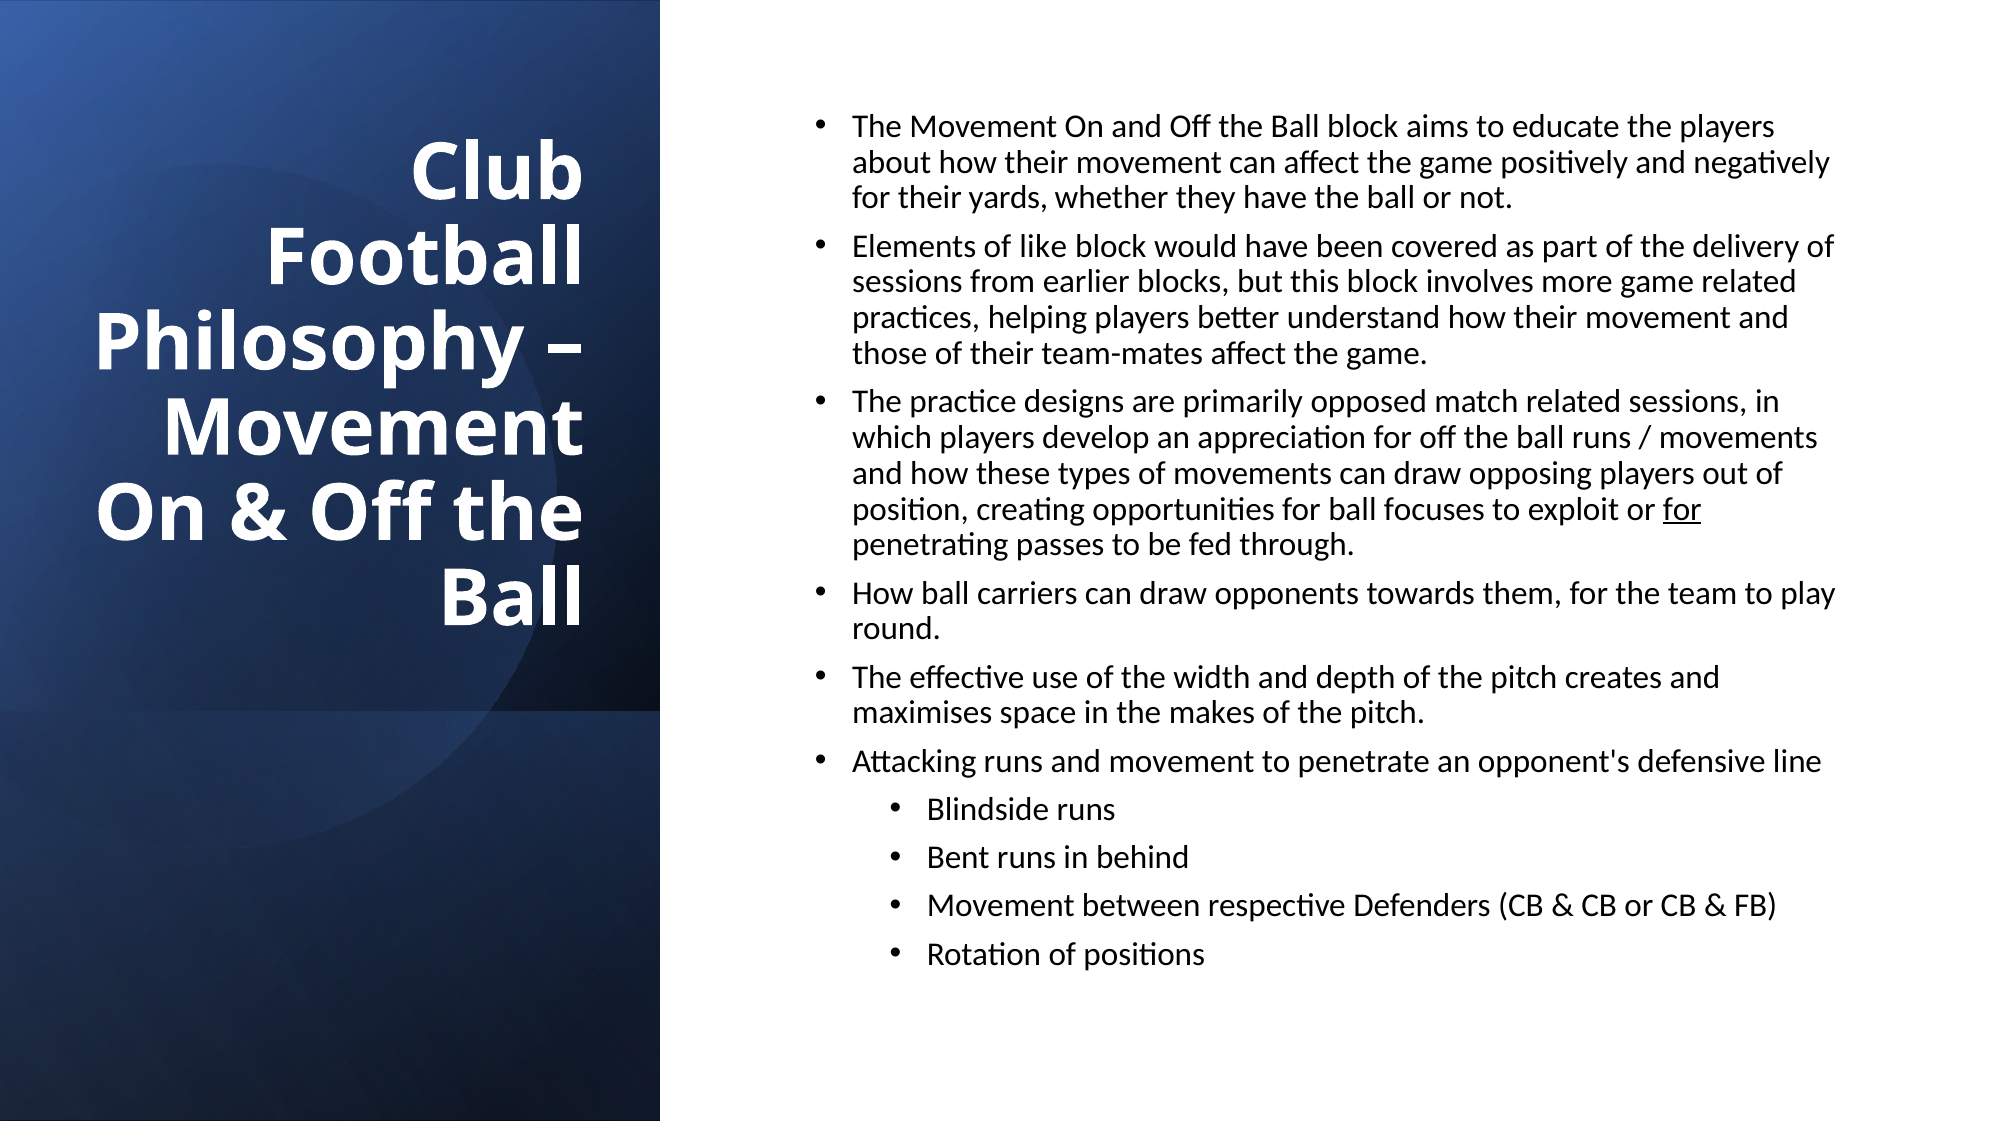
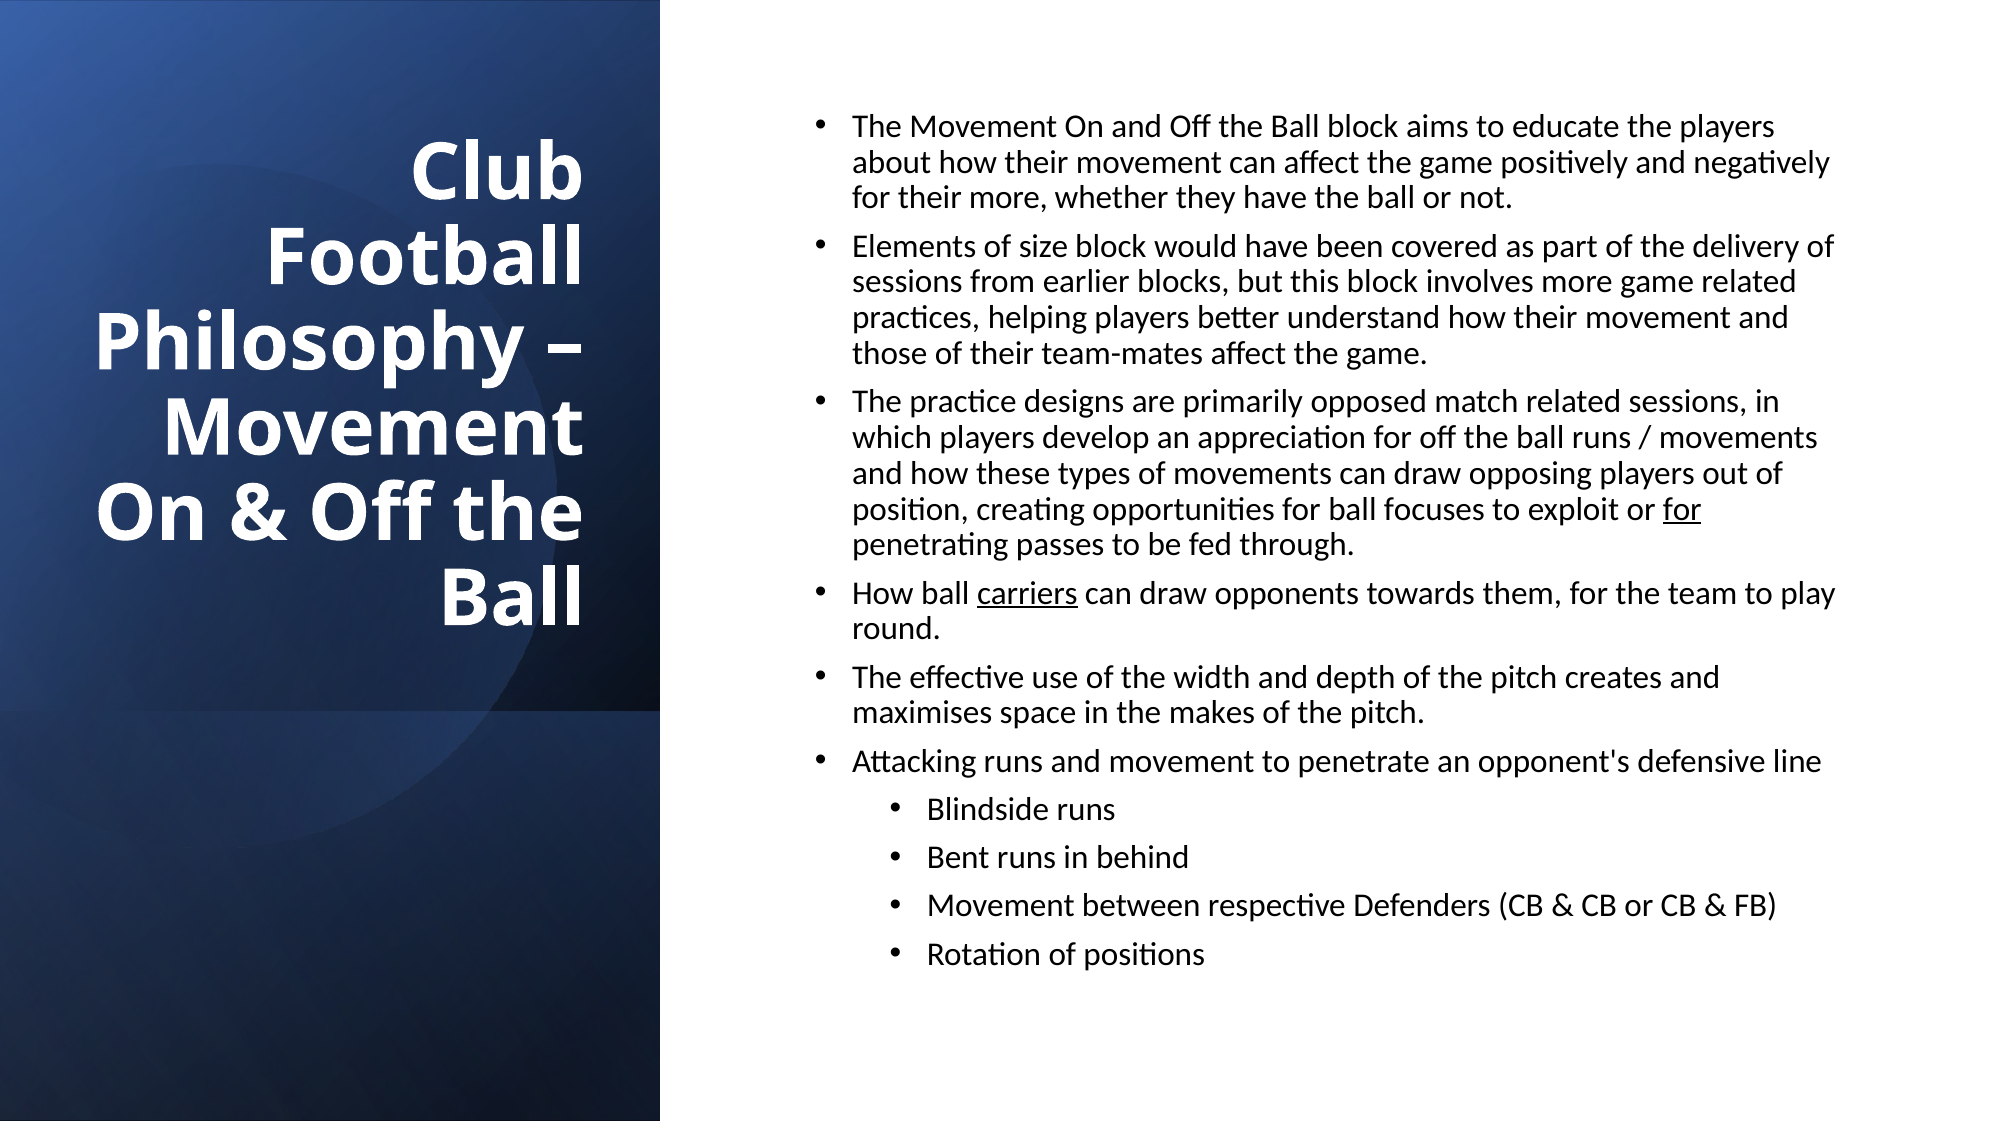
their yards: yards -> more (1008, 198)
like: like -> size (1043, 246)
carriers underline: none -> present (1027, 593)
